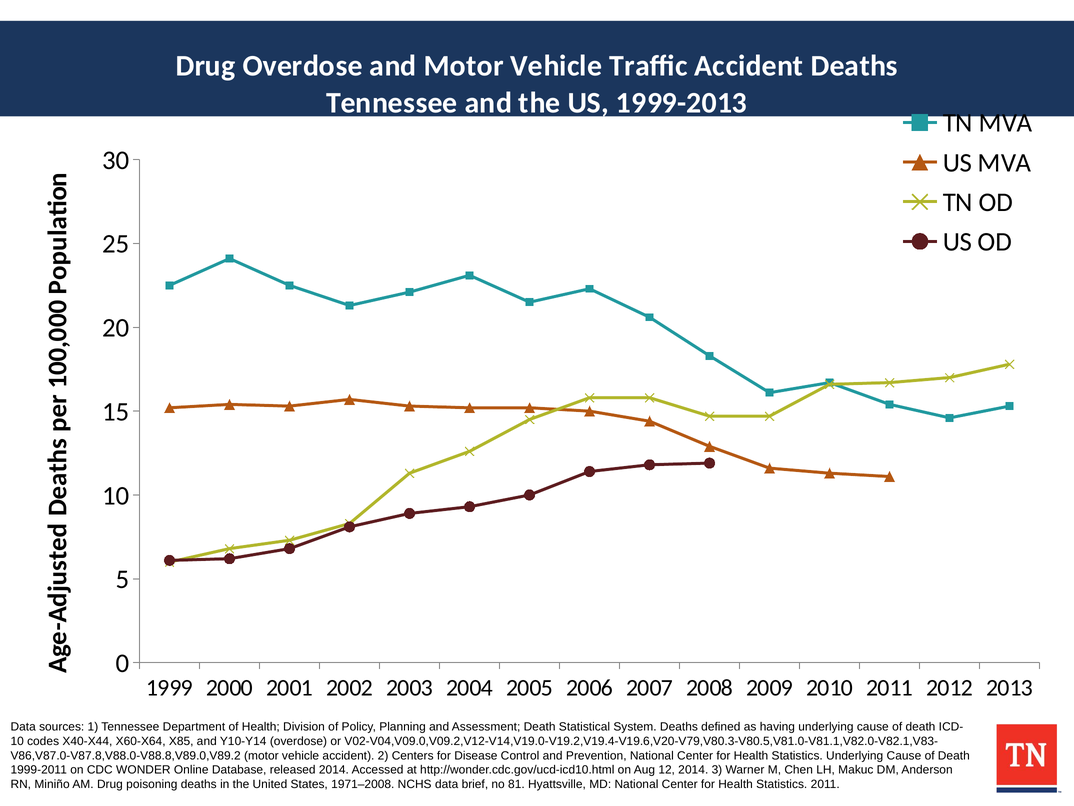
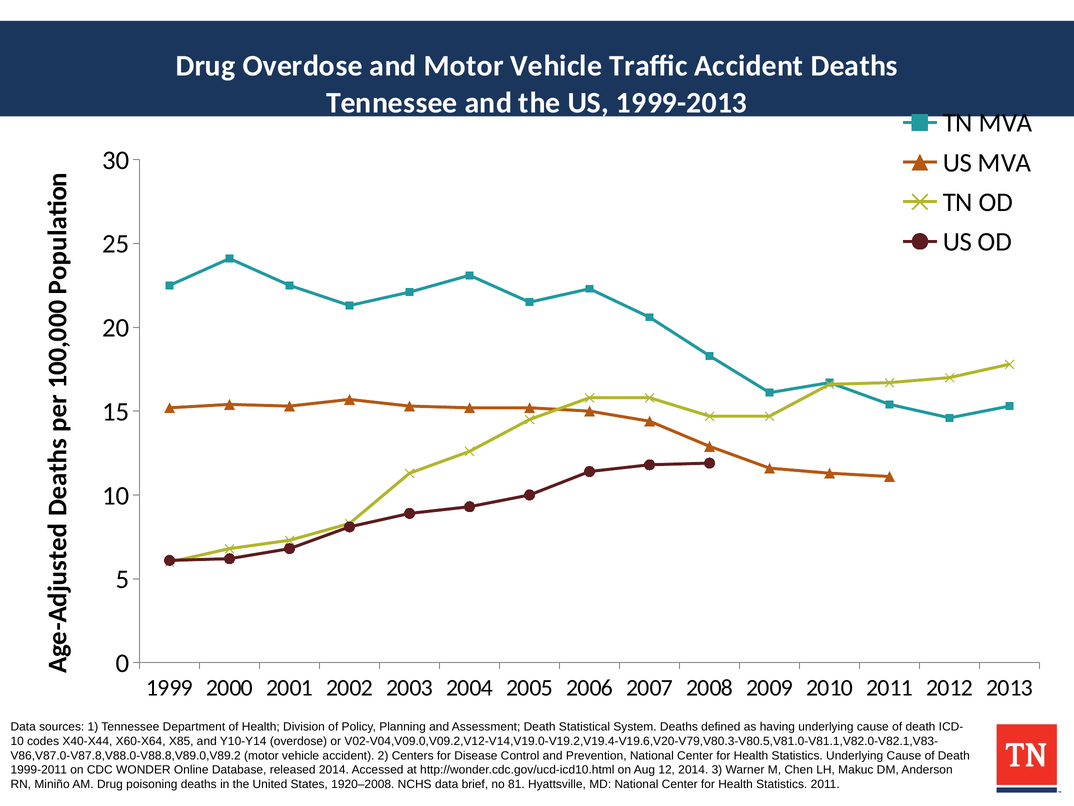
1971–2008: 1971–2008 -> 1920–2008 (363, 784)
